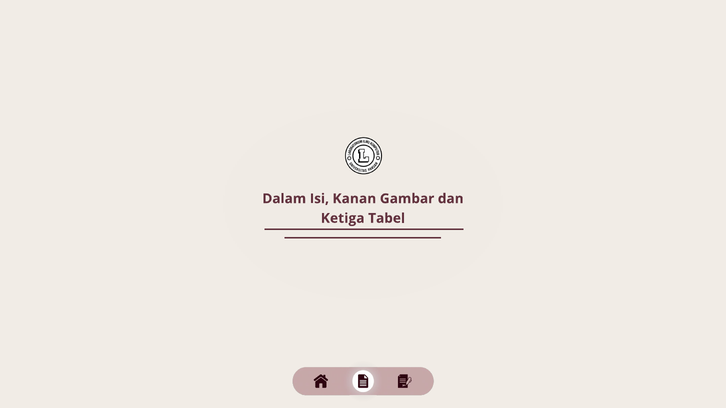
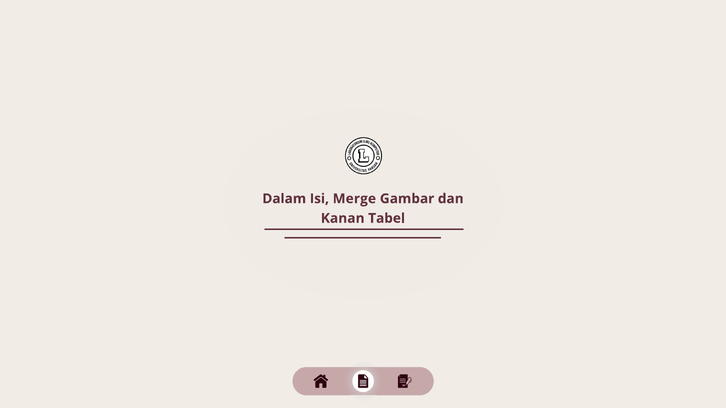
Kanan: Kanan -> Merge (354, 199)
Ketiga: Ketiga -> Kanan (343, 218)
